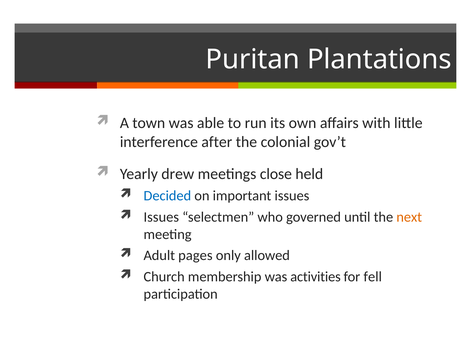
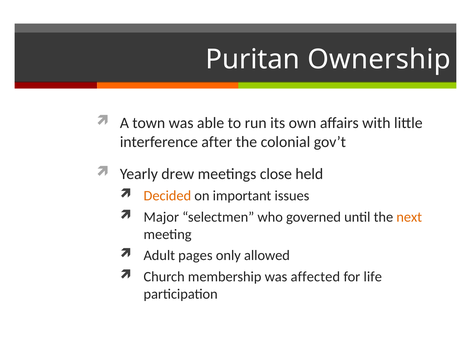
Plantations: Plantations -> Ownership (379, 59)
Decided colour: blue -> orange (167, 195)
Issues: Issues -> Major (161, 217)
activities: activities -> affected (315, 276)
fell: fell -> life (373, 276)
